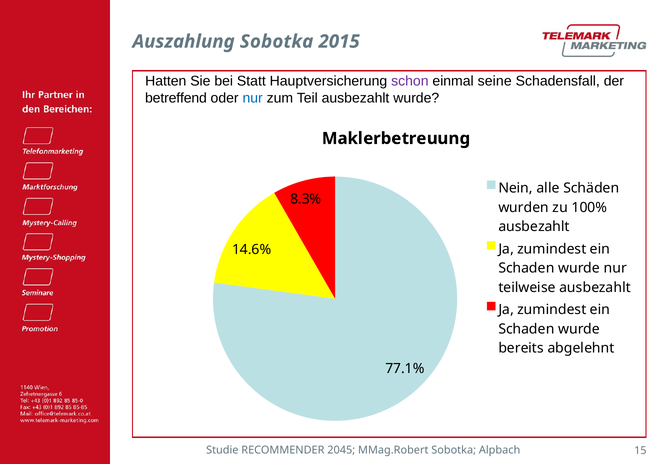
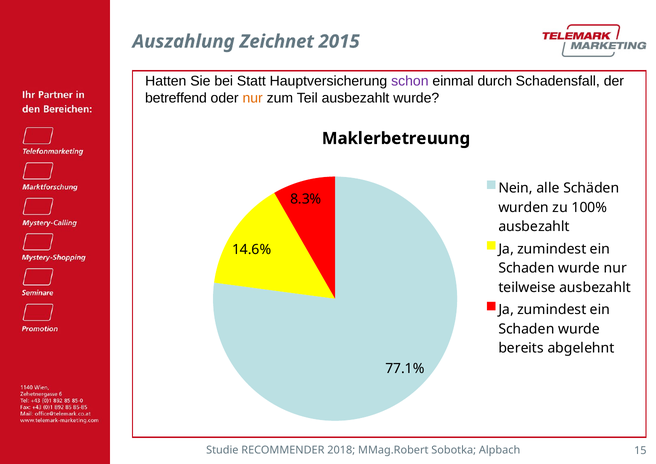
Auszahlung Sobotka: Sobotka -> Zeichnet (277, 42)
seine: seine -> durch (495, 81)
nur colour: blue -> orange (253, 98)
2045: 2045 -> 2018 (341, 450)
